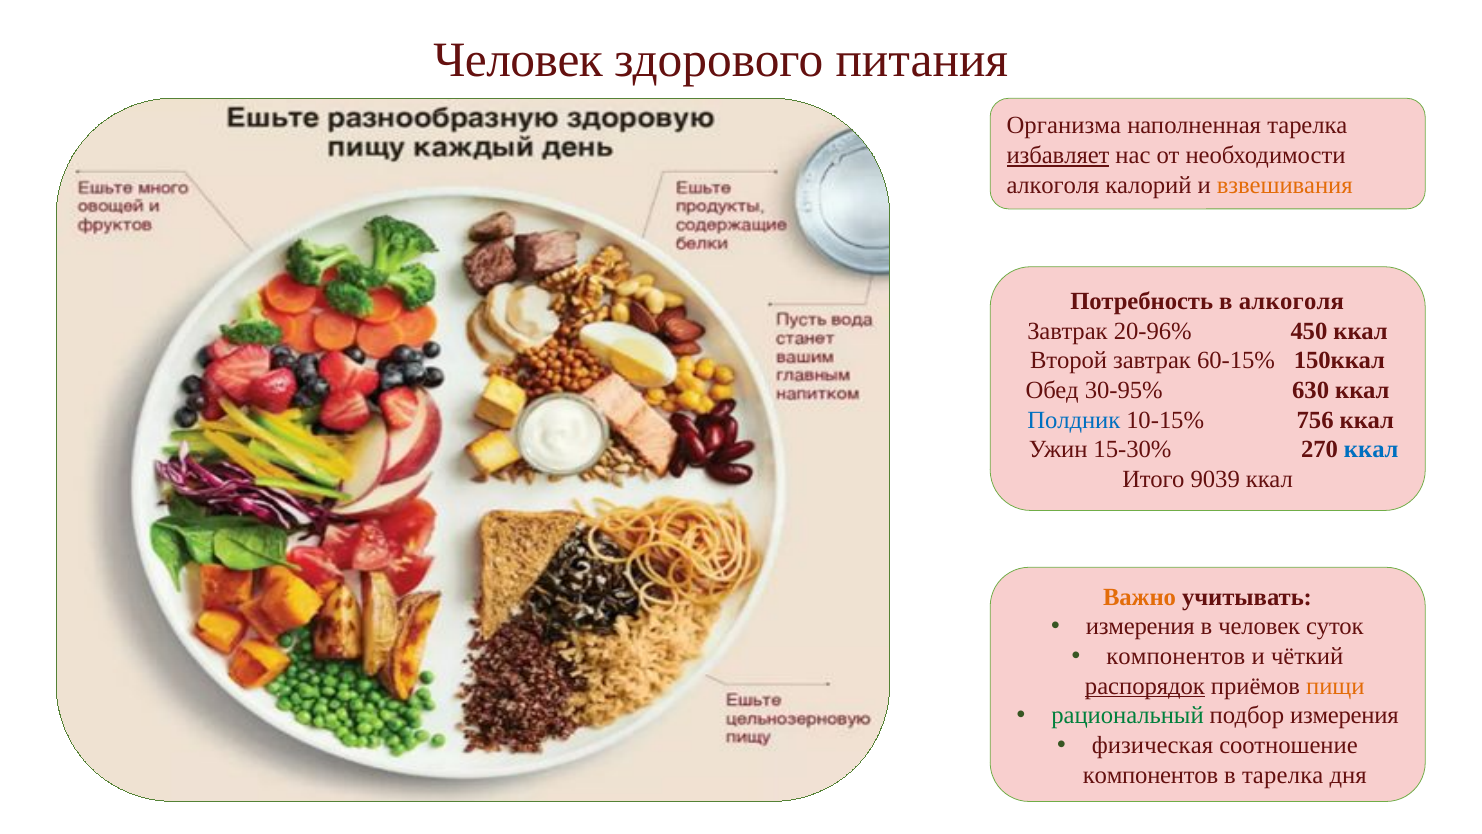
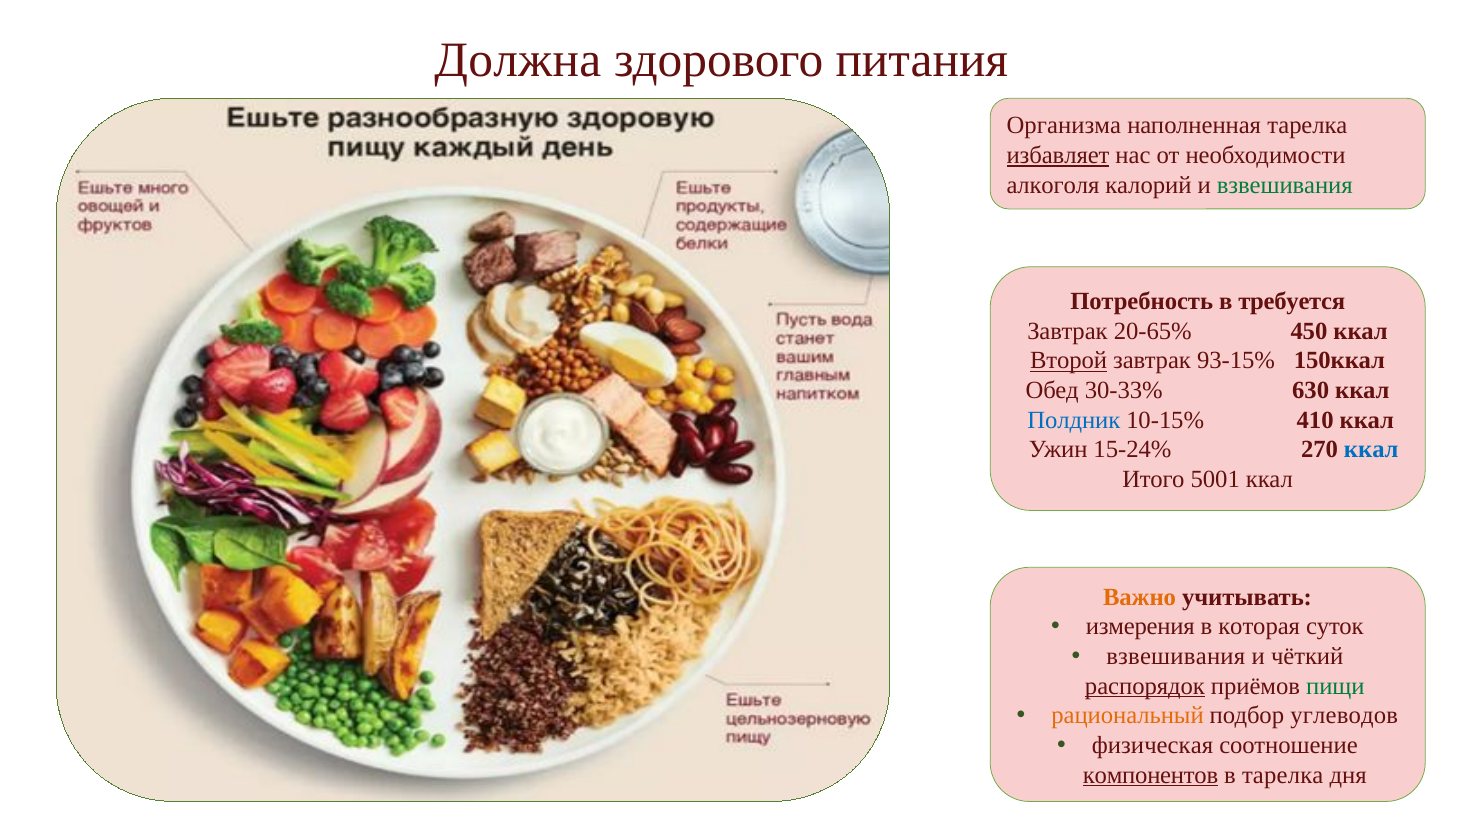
Человек: Человек -> Должна (518, 60)
взвешивания colour: orange -> green (1285, 185)
в алкоголя: алкоголя -> требуется (1292, 301)
20-96%: 20-96% -> 20-65% (1153, 331)
Второй underline: none -> present (1069, 360)
60-15%: 60-15% -> 93-15% (1236, 360)
30-95%: 30-95% -> 30-33% (1124, 390)
756: 756 -> 410 (1315, 420)
15-30%: 15-30% -> 15-24% (1133, 449)
9039: 9039 -> 5001 (1215, 479)
в человек: человек -> которая (1259, 626)
компонентов: компонентов -> взвешивания (1176, 656)
пищи colour: orange -> green (1335, 686)
рациональный colour: green -> orange (1128, 715)
подбор измерения: измерения -> углеводов (1344, 715)
компонентов underline: none -> present (1151, 775)
